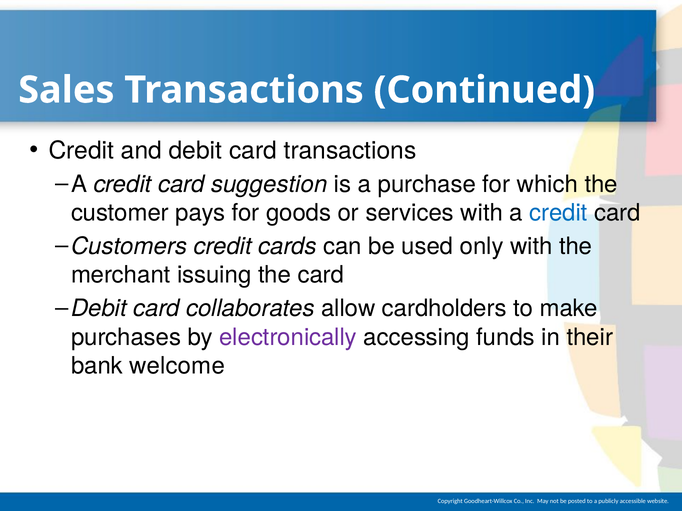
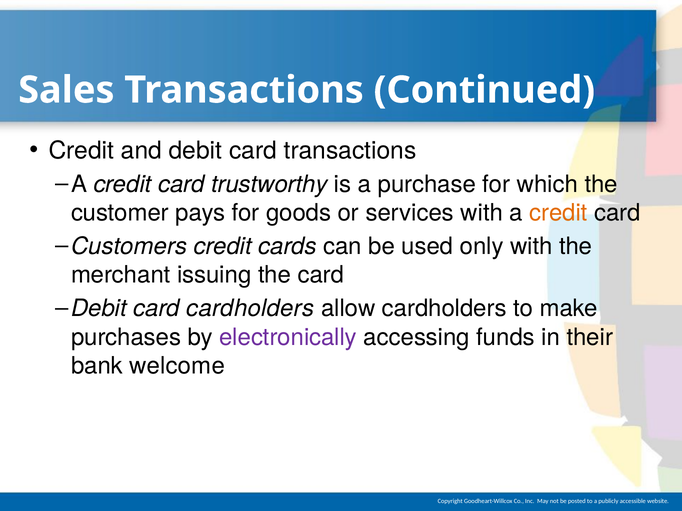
suggestion: suggestion -> trustworthy (269, 184)
credit colour: blue -> orange (558, 213)
card collaborates: collaborates -> cardholders (250, 309)
